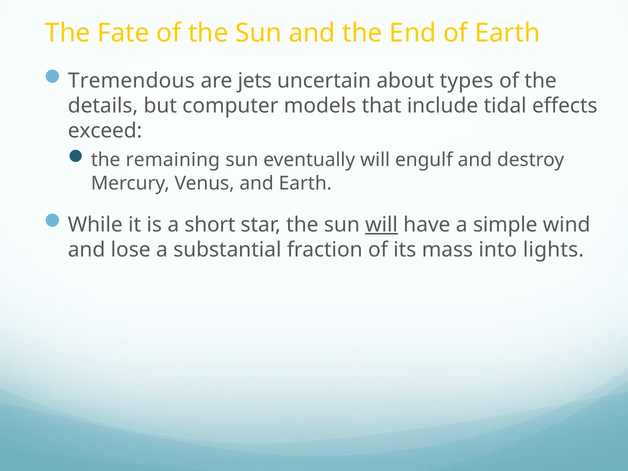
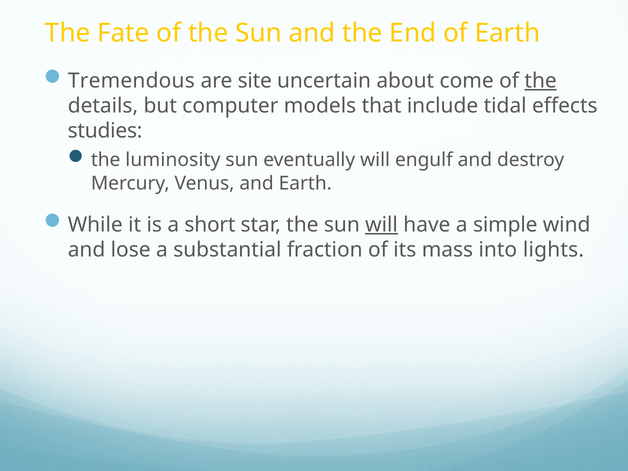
jets: jets -> site (255, 81)
types: types -> come (467, 81)
the underline: none -> present (541, 81)
exceed: exceed -> studies (105, 131)
remaining: remaining -> luminosity (173, 160)
